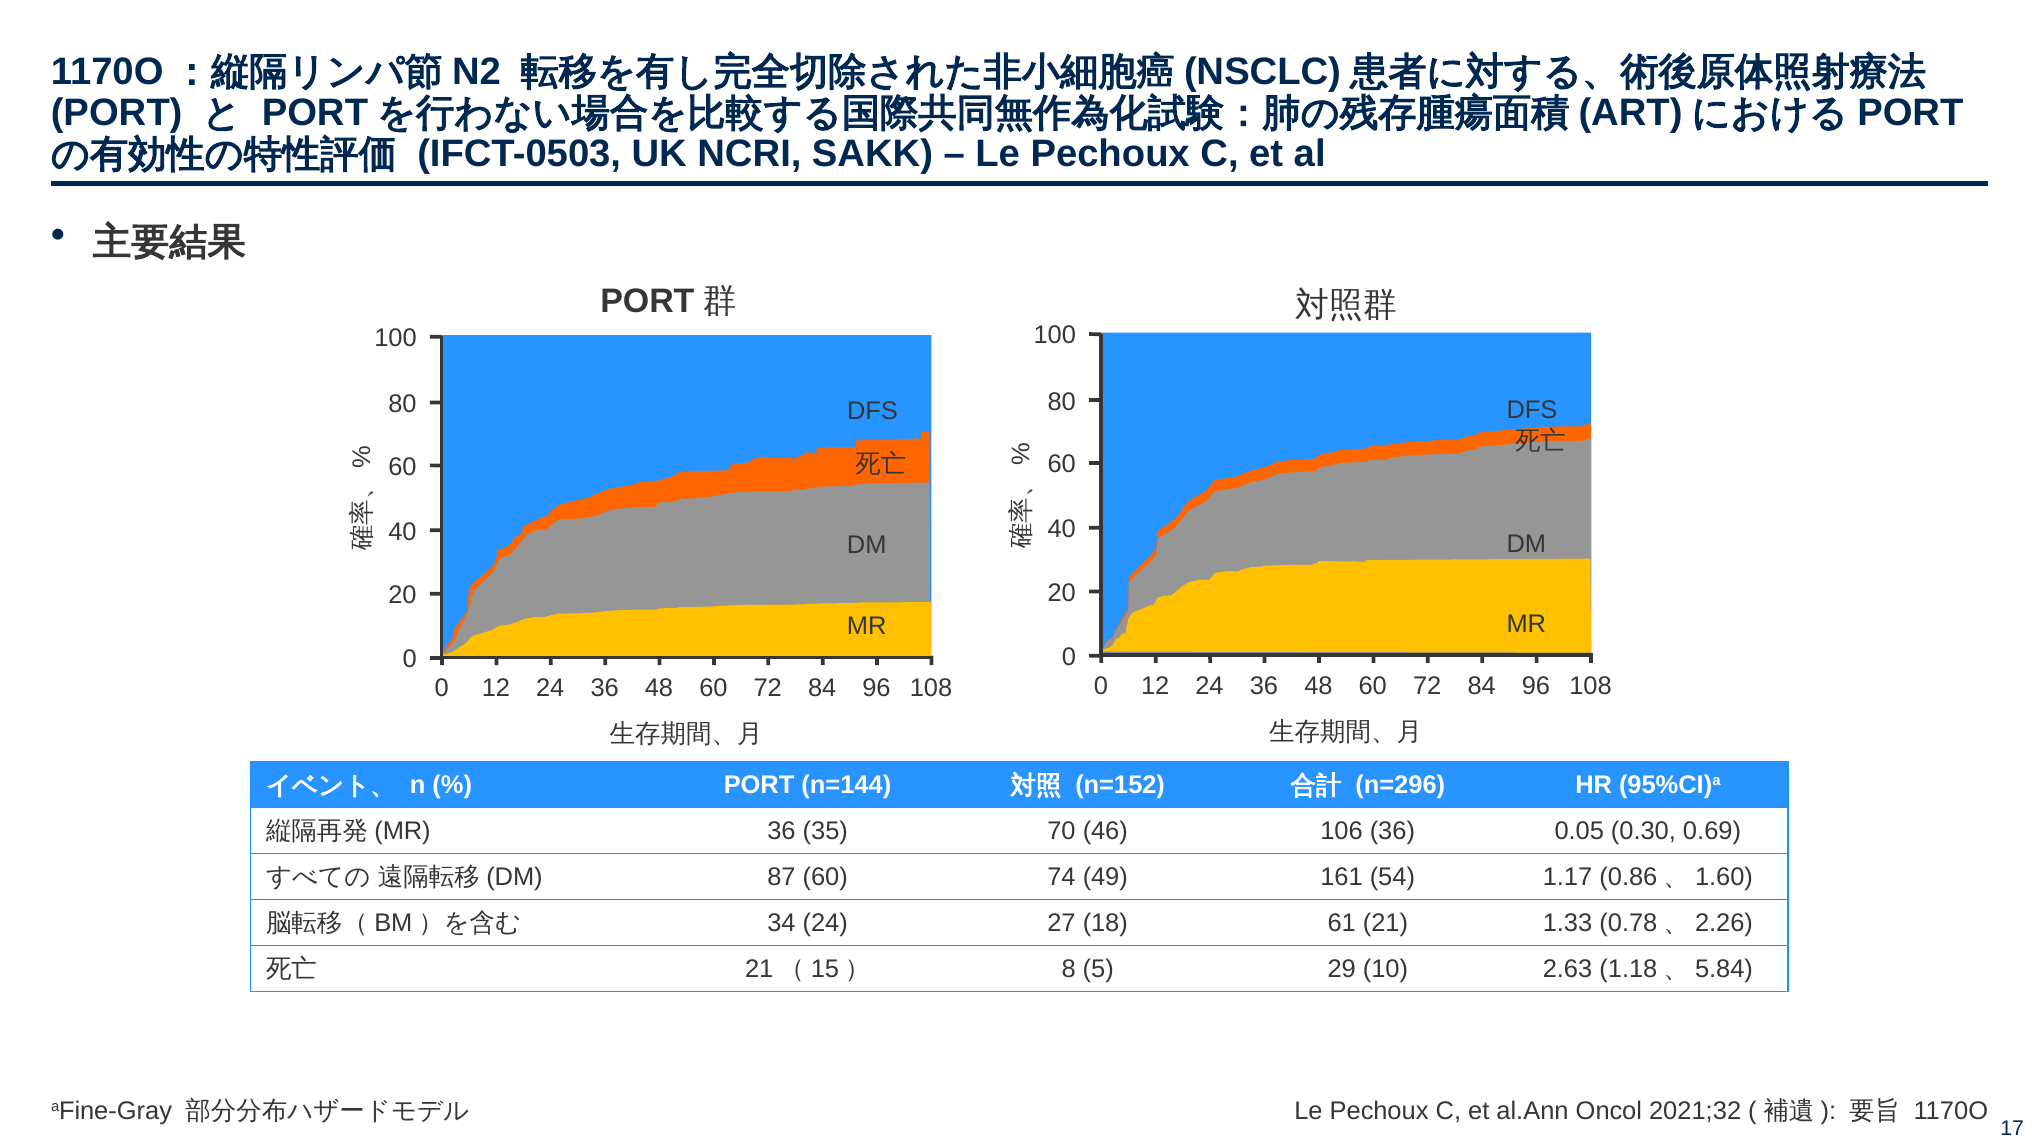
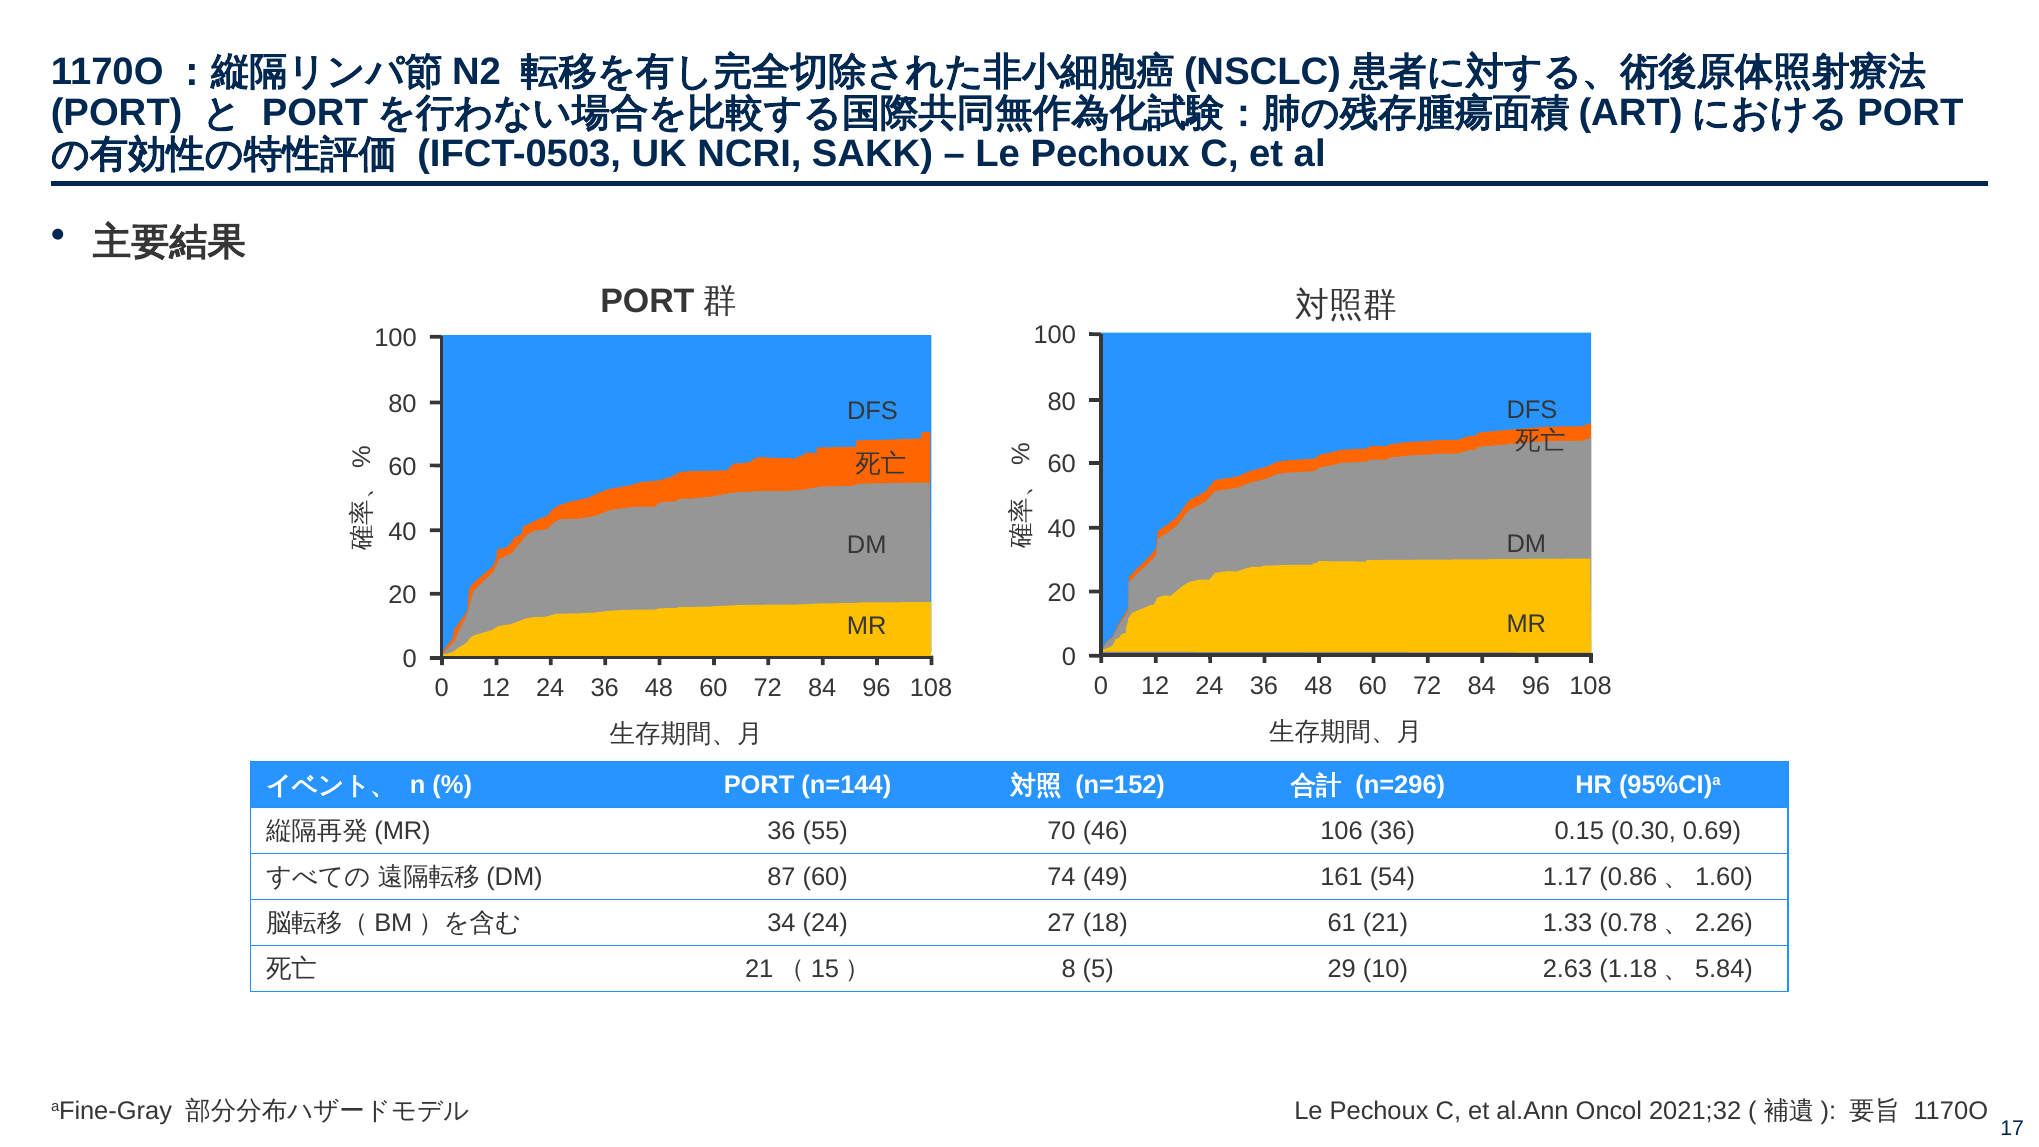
35: 35 -> 55 (825, 831)
0.05: 0.05 -> 0.15 (1579, 831)
